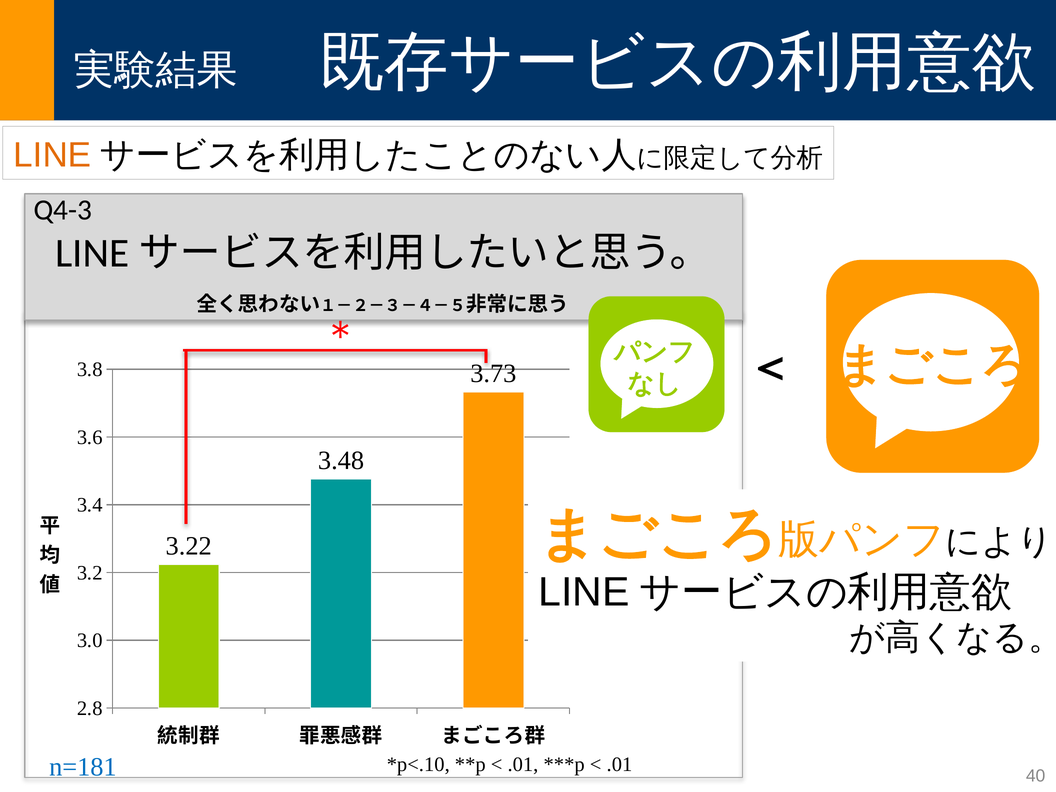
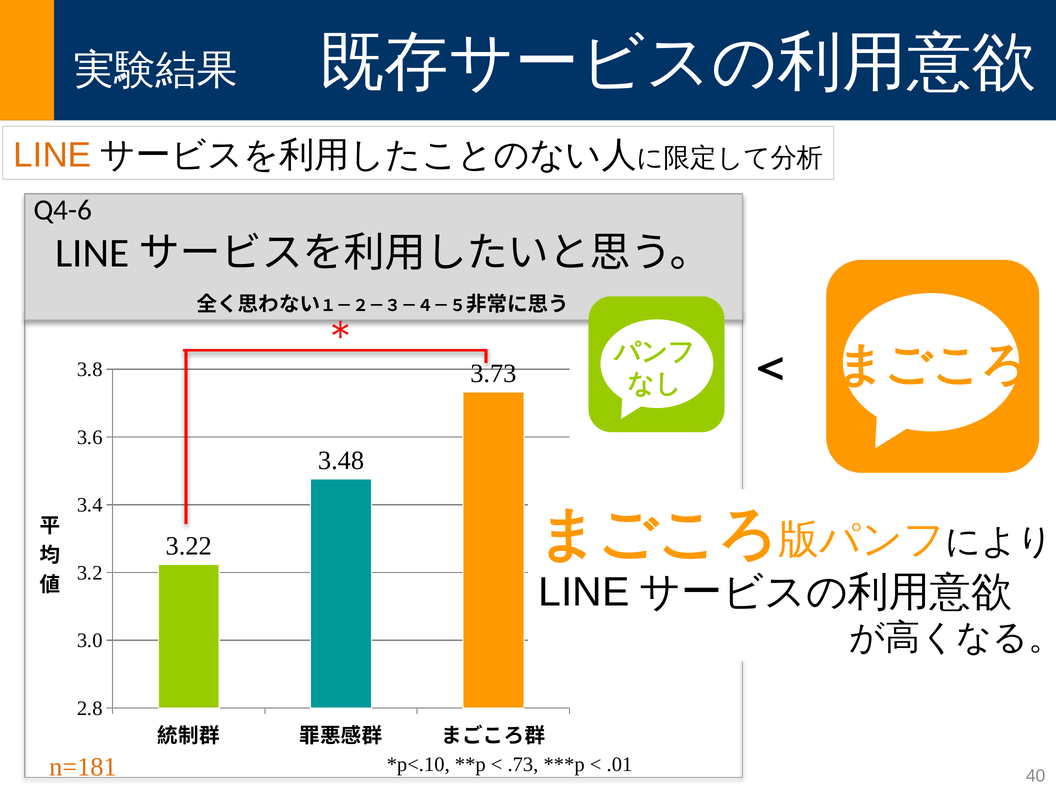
Q4-3: Q4-3 -> Q4-6 (63, 210)
n=181 colour: blue -> orange (83, 767)
.01: .01 -> .73 (523, 764)
